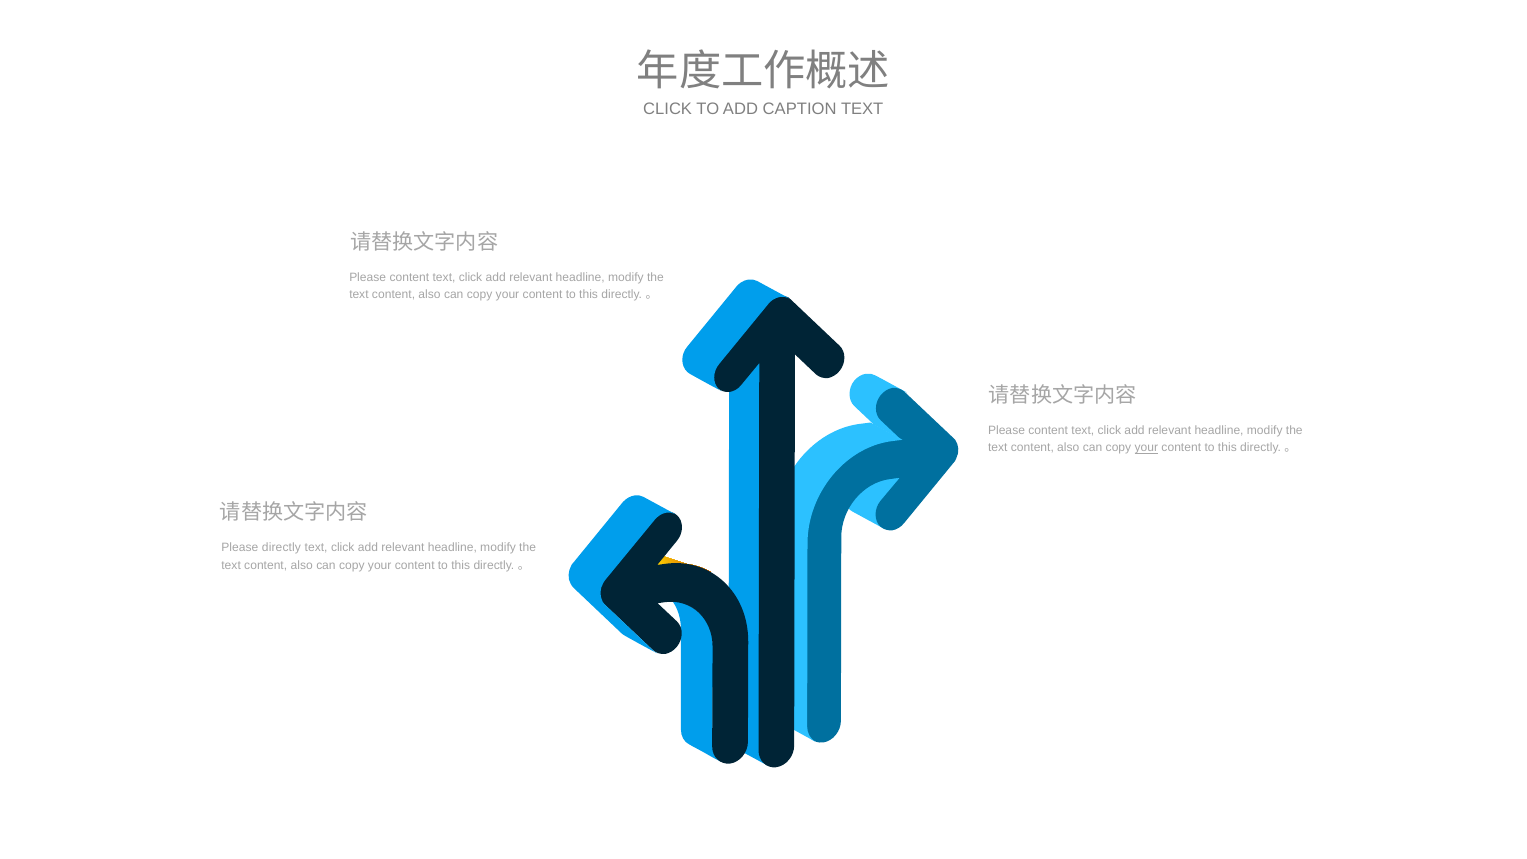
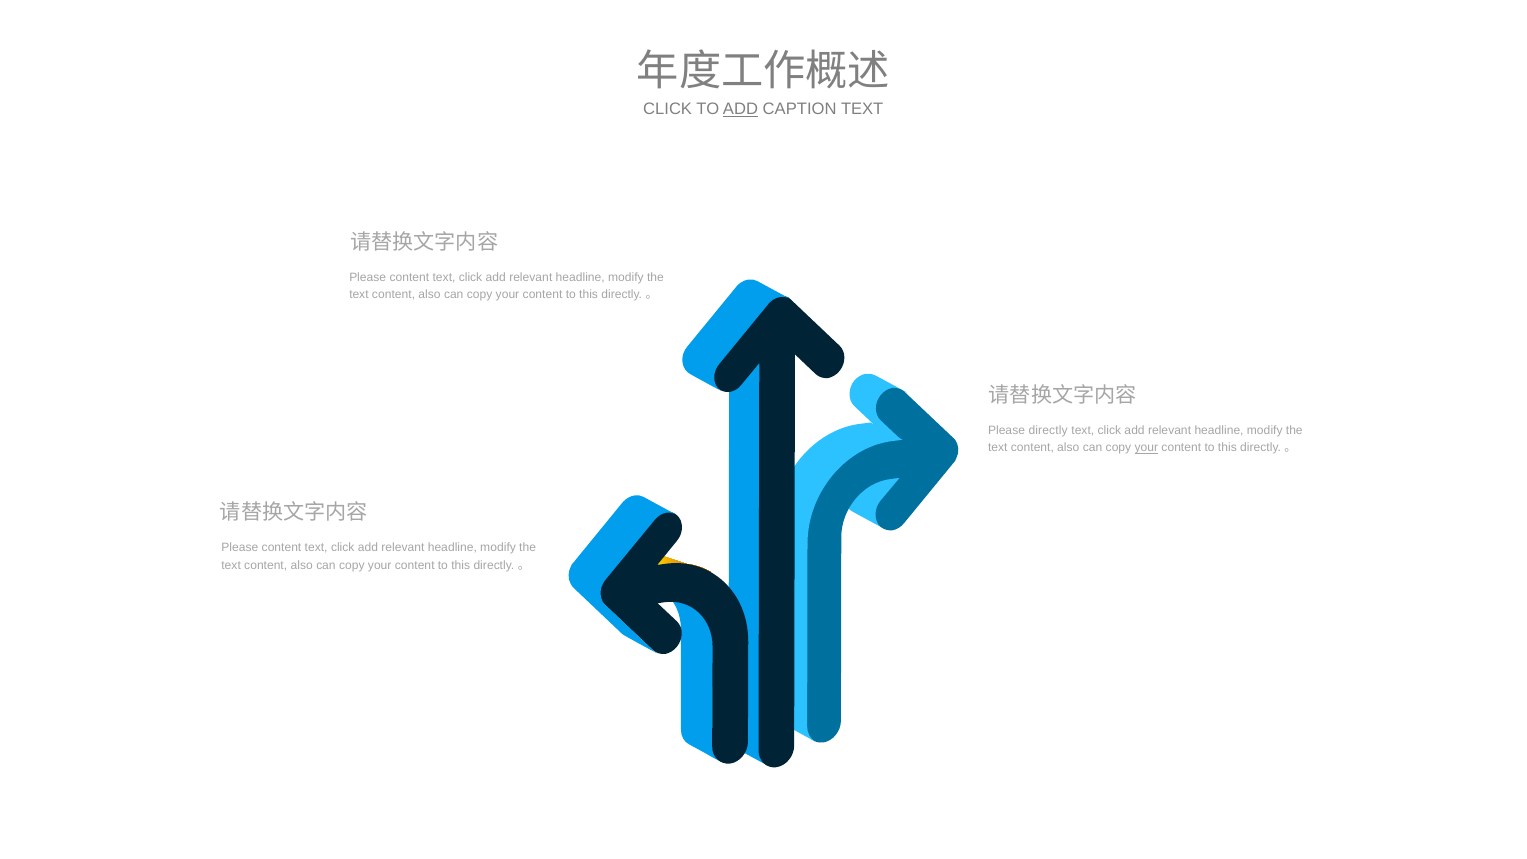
ADD underline: none -> present (741, 109)
content: content -> directly (1048, 431)
directly: directly -> content (282, 548)
